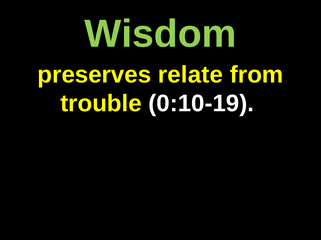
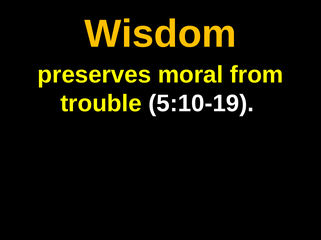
Wisdom colour: light green -> yellow (160, 34)
relate: relate -> moral (191, 75)
0:10-19: 0:10-19 -> 5:10-19 (201, 104)
